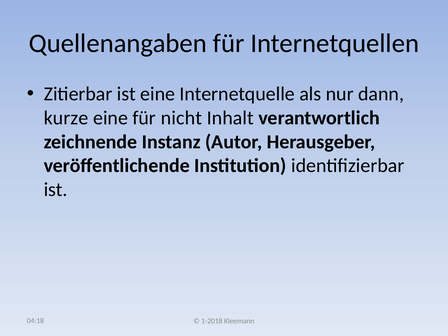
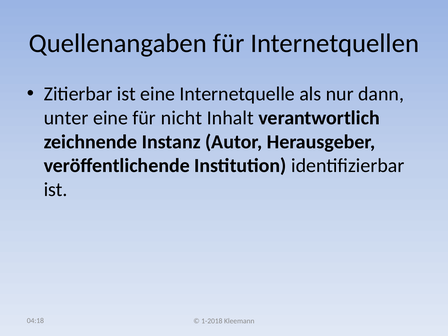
kurze: kurze -> unter (66, 118)
